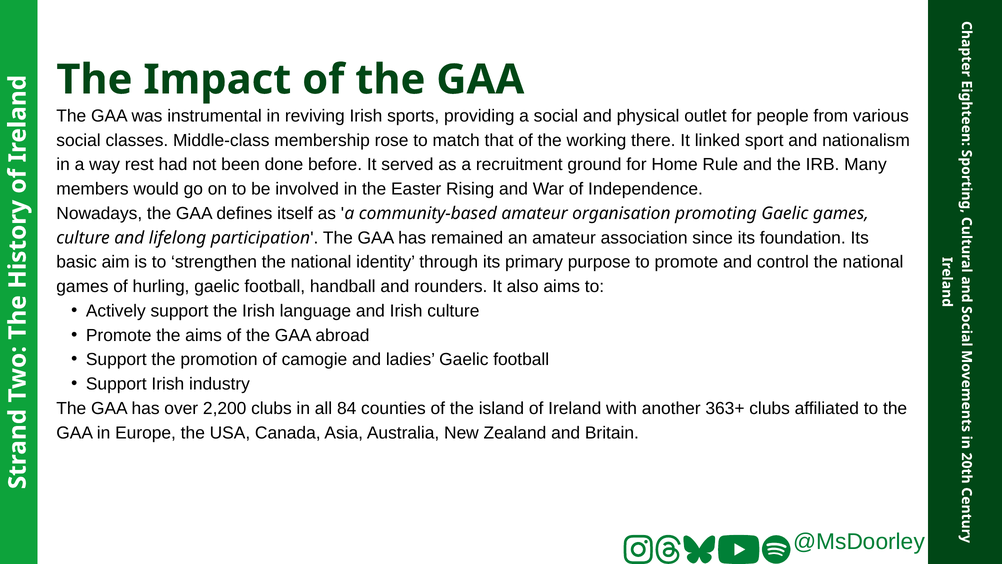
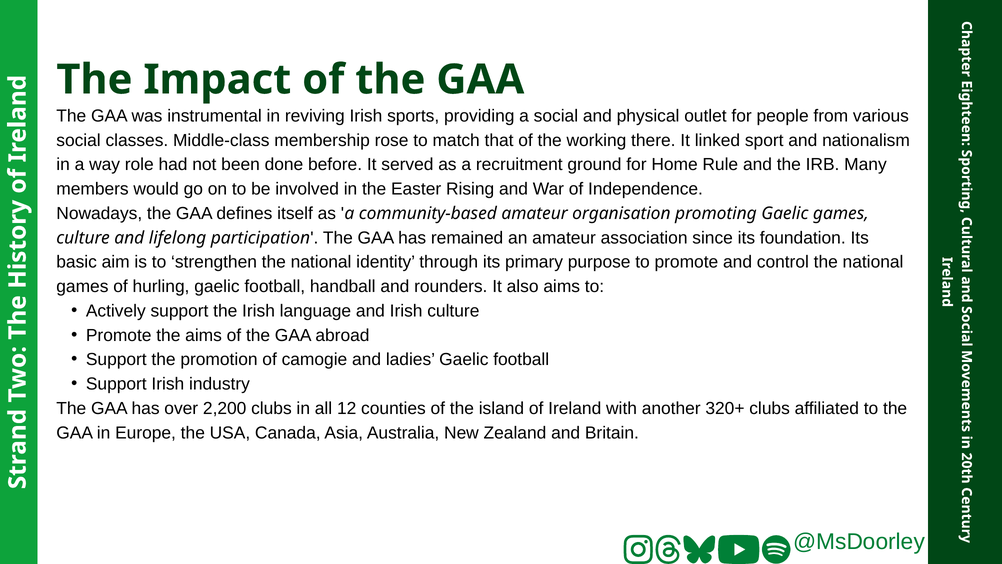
rest: rest -> role (139, 165)
84: 84 -> 12 (347, 408)
363+: 363+ -> 320+ (725, 408)
